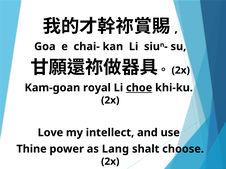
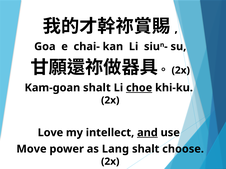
Kam-goan royal: royal -> shalt (97, 88)
and underline: none -> present (147, 133)
Thine: Thine -> Move (32, 149)
